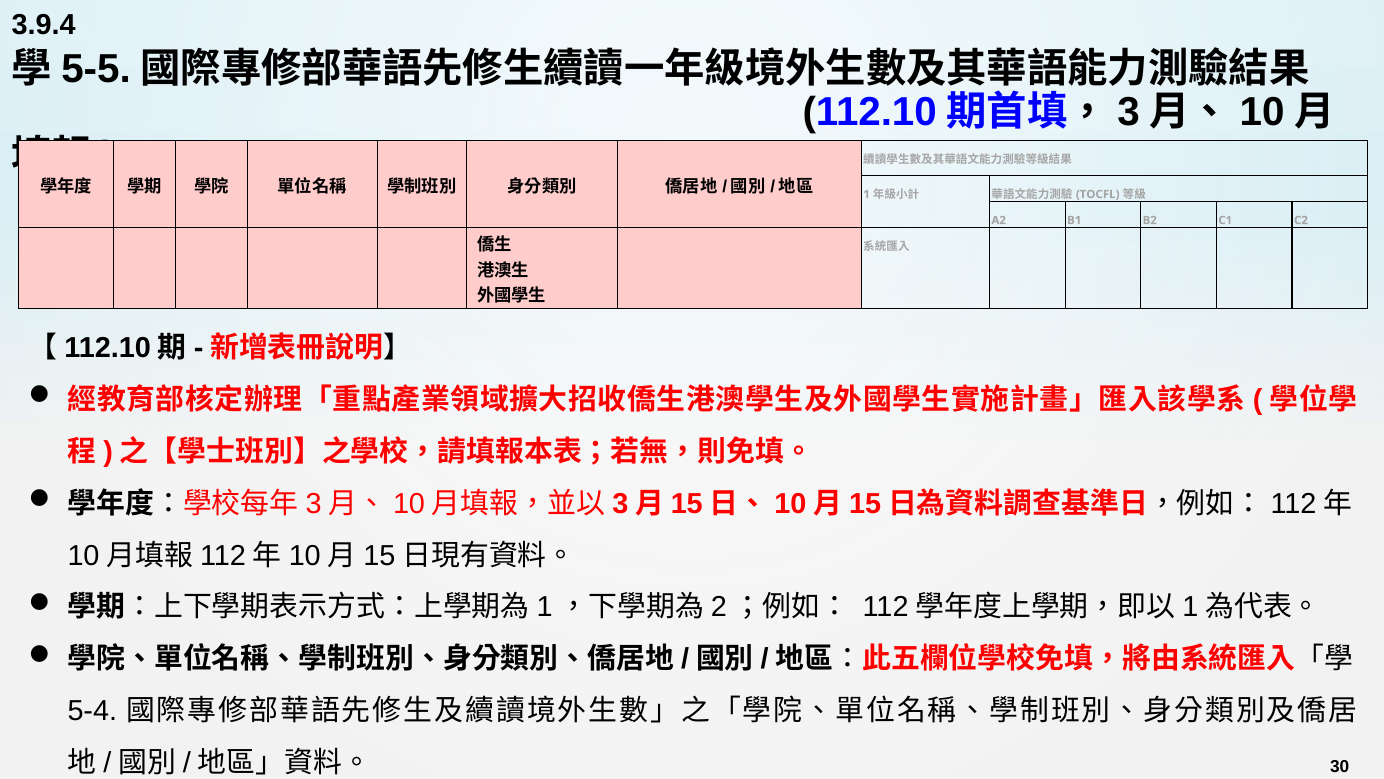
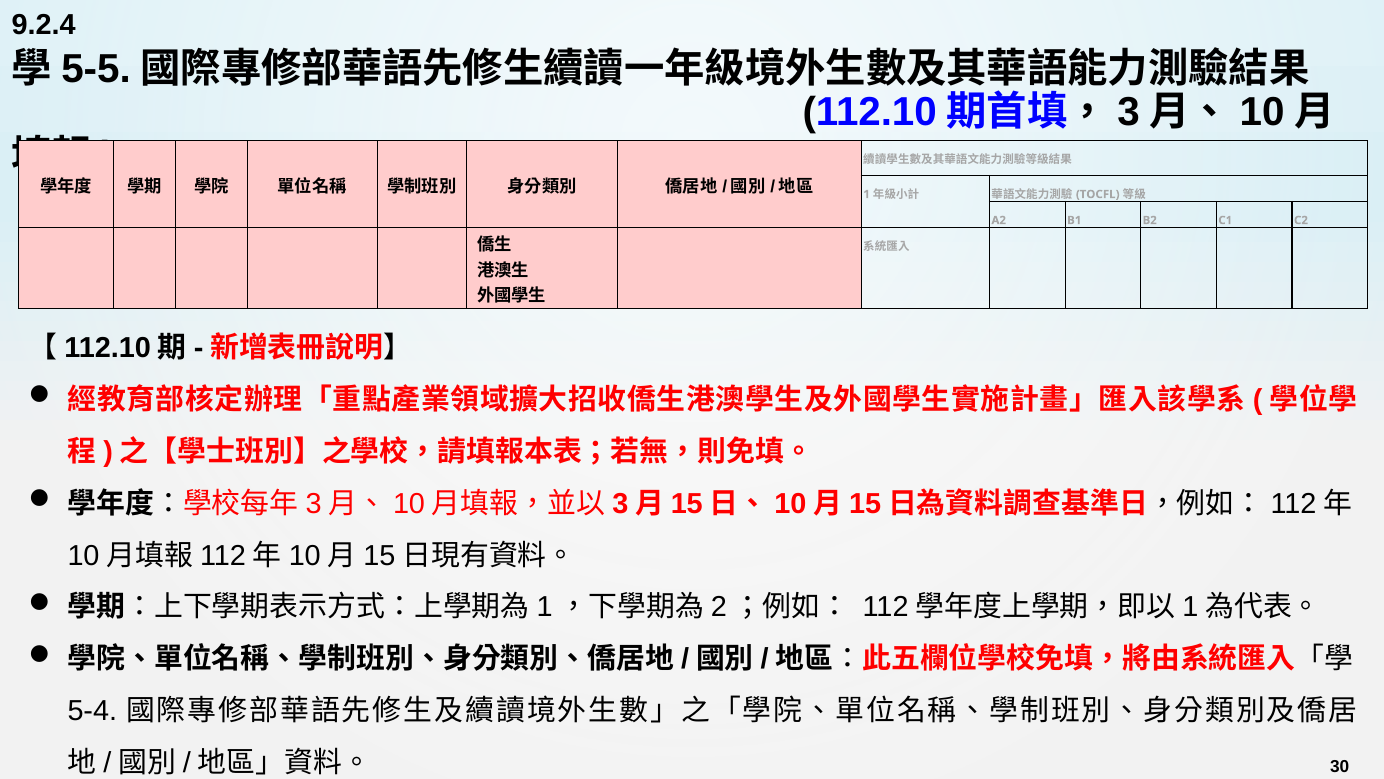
3.9.4: 3.9.4 -> 9.2.4 (44, 25)
